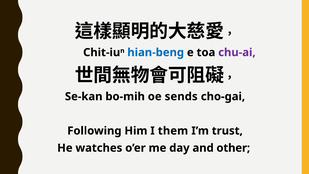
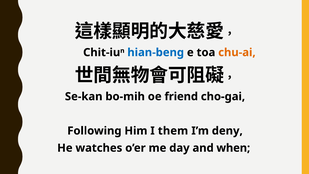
chu-ai colour: purple -> orange (237, 52)
sends: sends -> friend (181, 96)
trust: trust -> deny (227, 131)
other: other -> when (233, 148)
